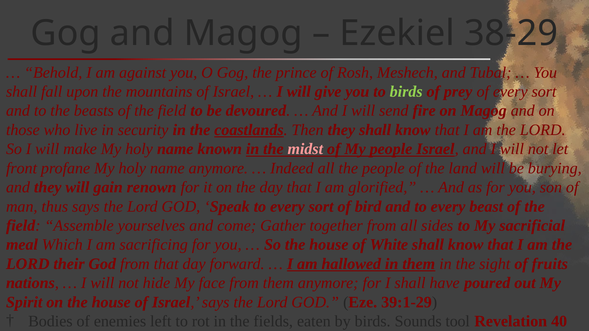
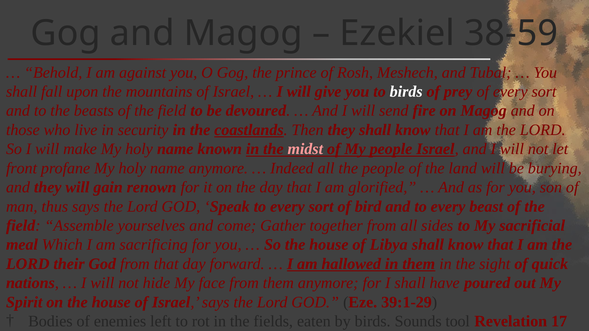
38-29: 38-29 -> 38-59 (511, 33)
birds colour: light green -> white (406, 92)
White: White -> Libya (389, 245)
fruits: fruits -> quick (550, 264)
40: 40 -> 17 (559, 322)
